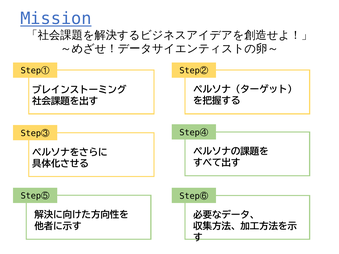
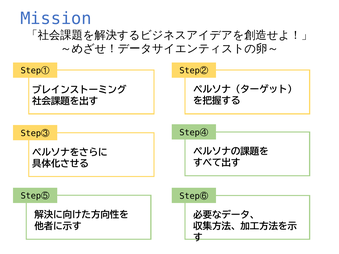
Mission underline: present -> none (56, 19)
